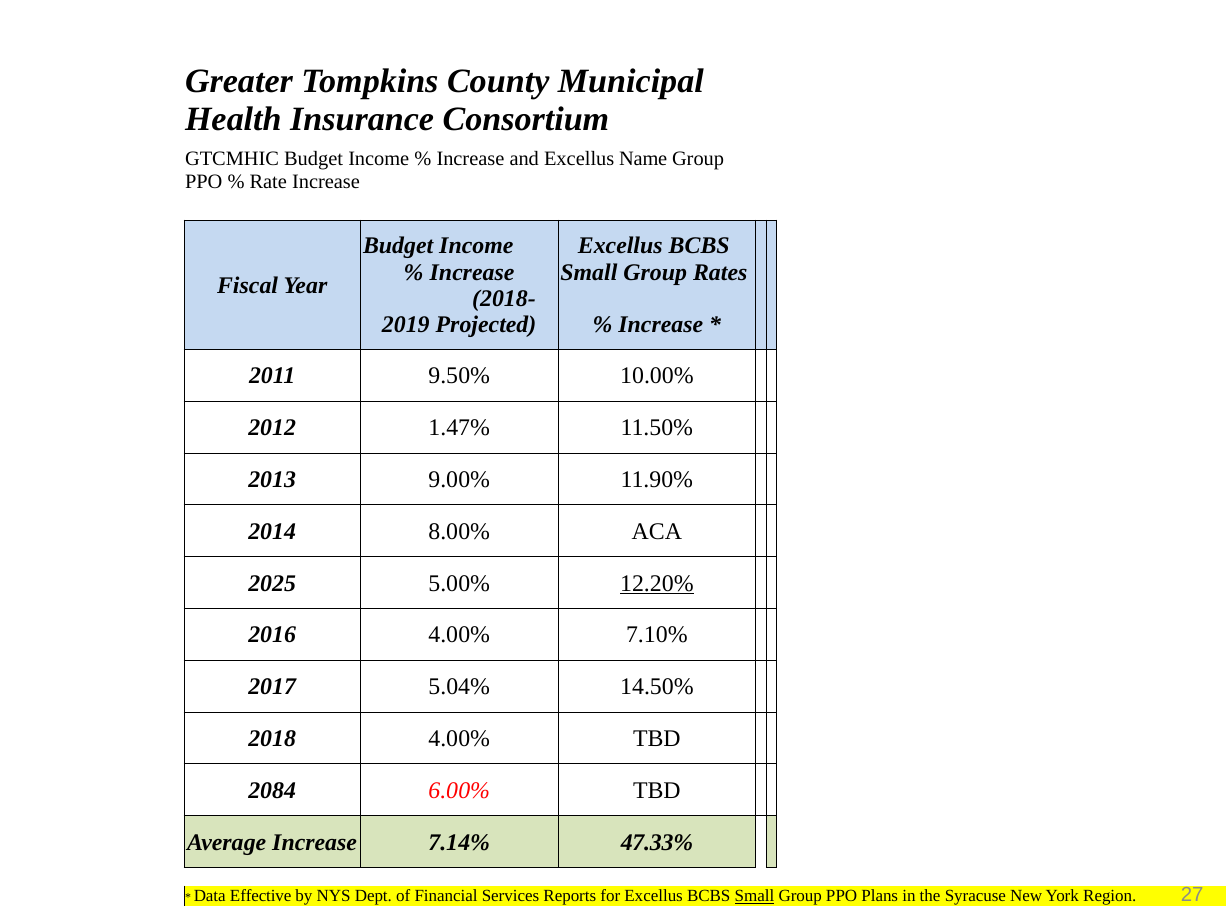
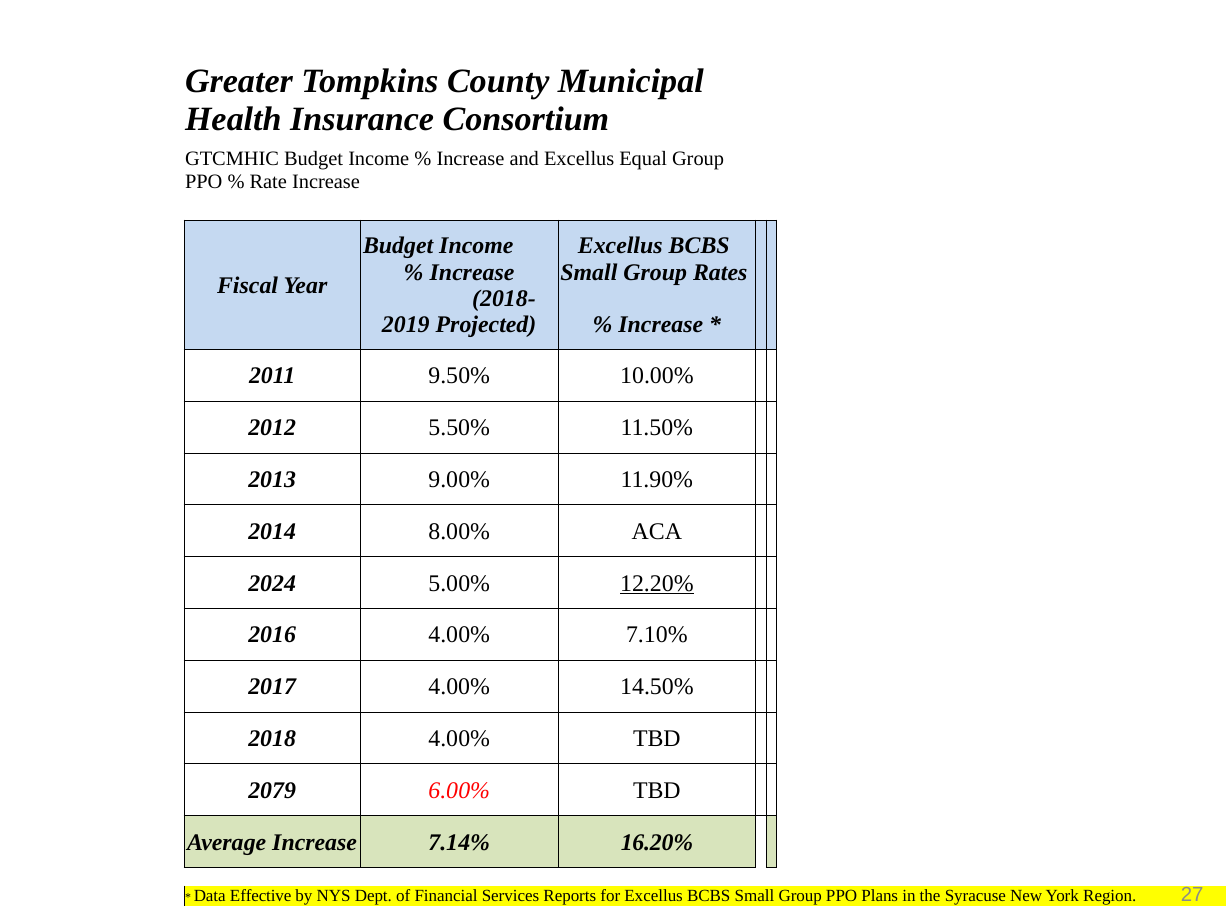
Name: Name -> Equal (643, 159)
1.47%: 1.47% -> 5.50% (459, 428)
2025: 2025 -> 2024 (272, 584)
2017 5.04%: 5.04% -> 4.00% (459, 687)
2084: 2084 -> 2079 (272, 791)
47.33%: 47.33% -> 16.20% (657, 843)
Small underline: present -> none (754, 897)
